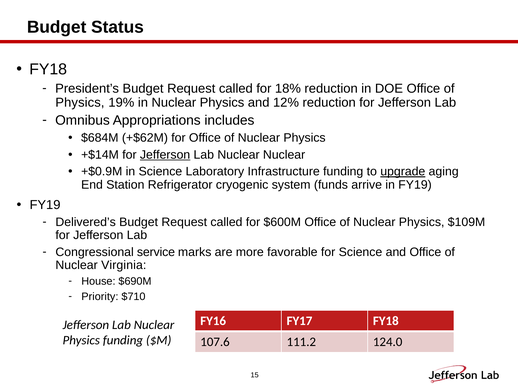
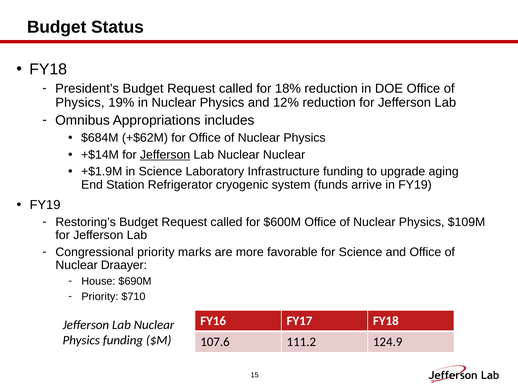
+$0.9M: +$0.9M -> +$1.9M (102, 172)
upgrade underline: present -> none (403, 172)
Delivered’s: Delivered’s -> Restoring’s (86, 222)
Congressional service: service -> priority (156, 252)
Virginia: Virginia -> Draayer (124, 266)
124.0: 124.0 -> 124.9 (388, 342)
